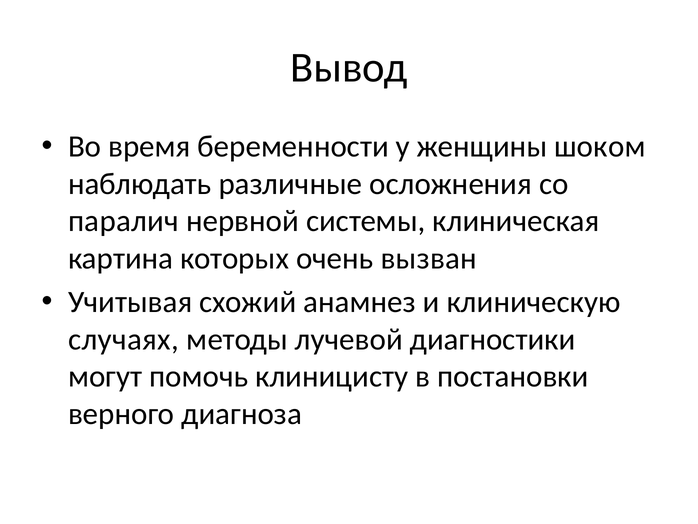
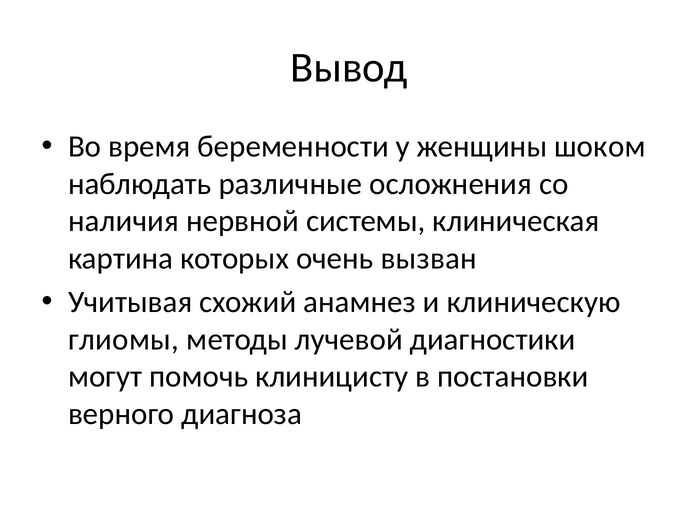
паралич: паралич -> наличия (123, 221)
случаях: случаях -> глиомы (124, 339)
